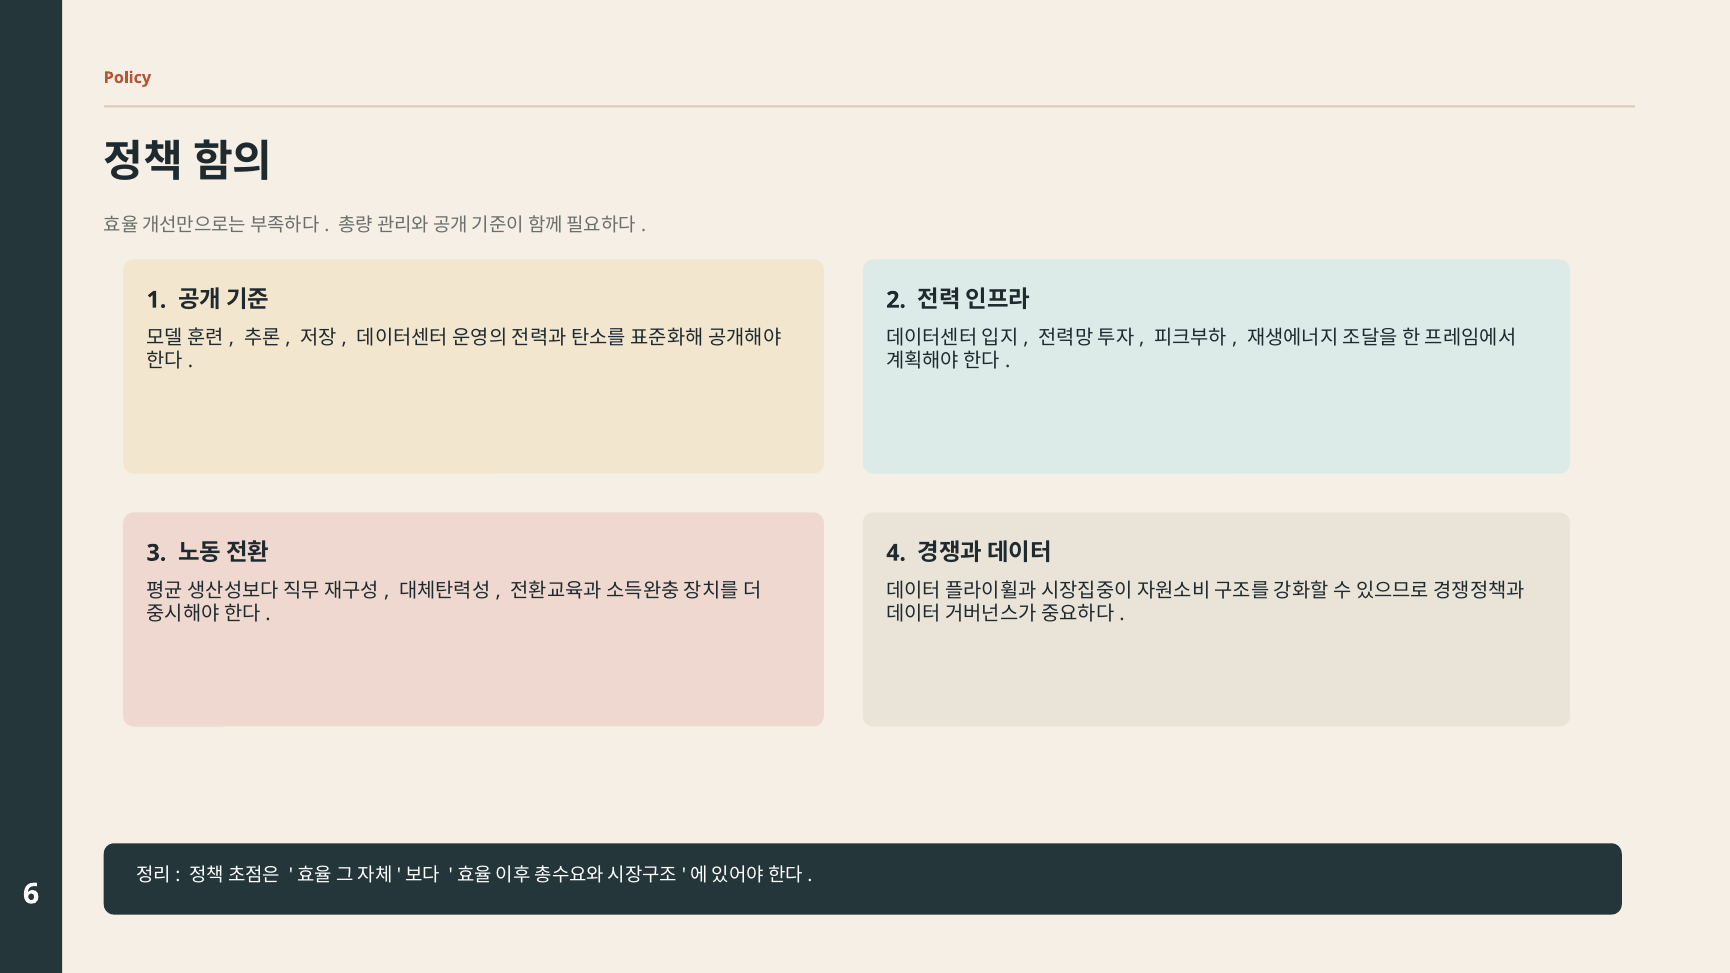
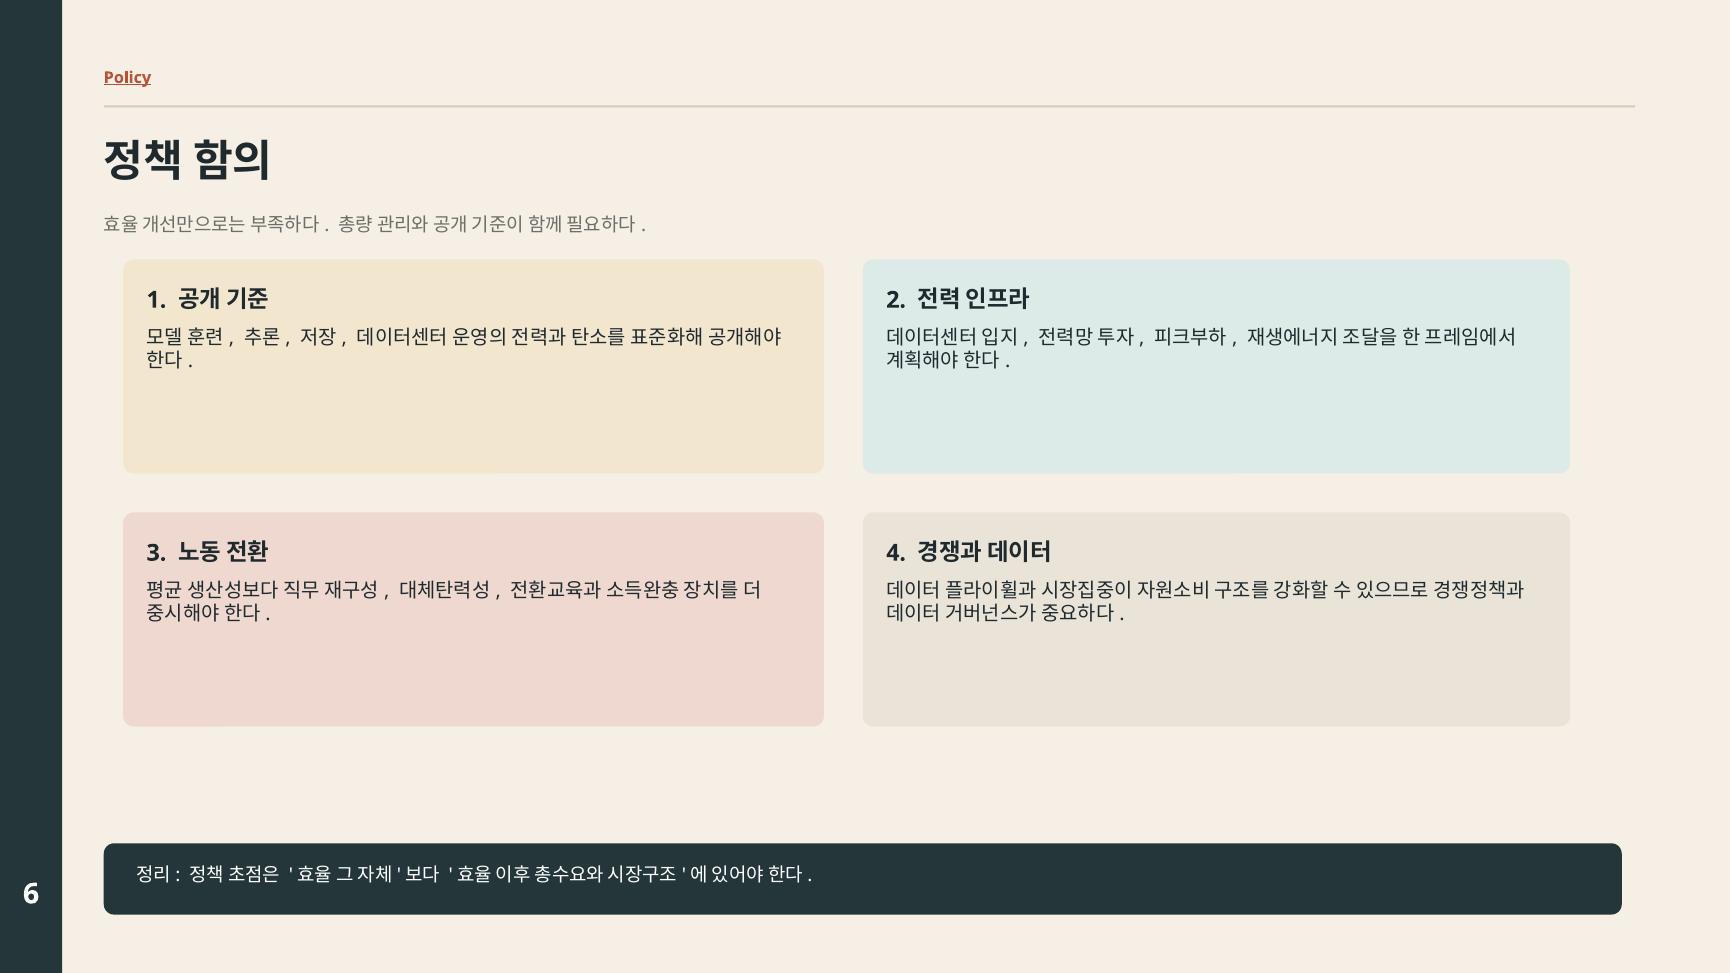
Policy underline: none -> present (127, 78)
